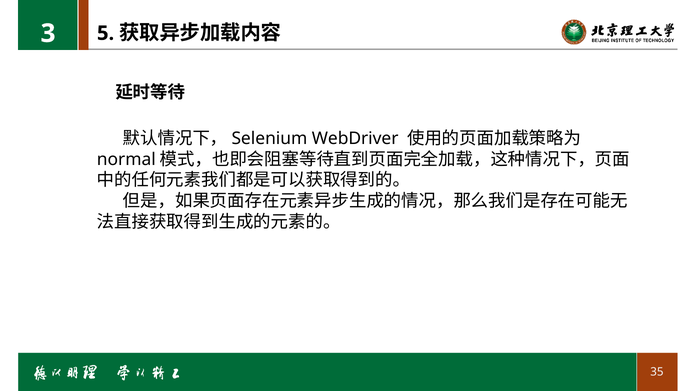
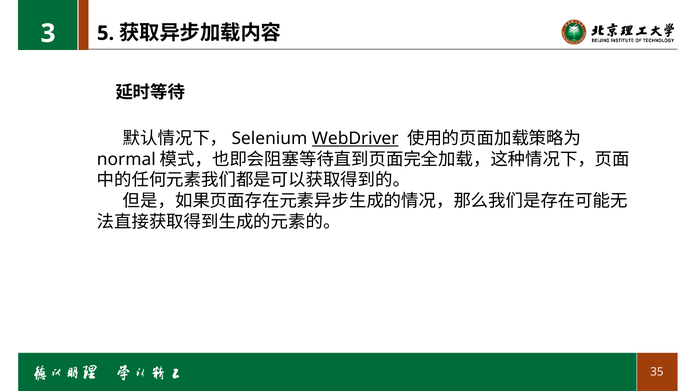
WebDriver underline: none -> present (355, 139)
